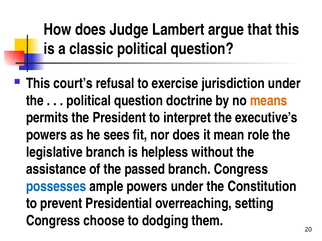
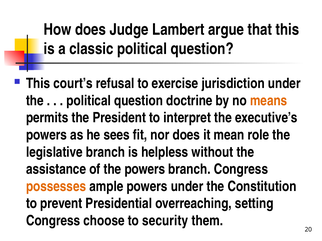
the passed: passed -> powers (145, 170)
possesses colour: blue -> orange (56, 187)
dodging: dodging -> security (165, 221)
